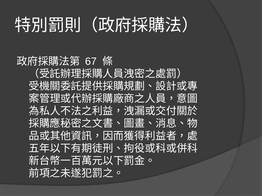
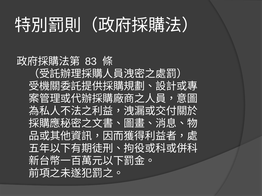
67: 67 -> 83 (91, 62)
